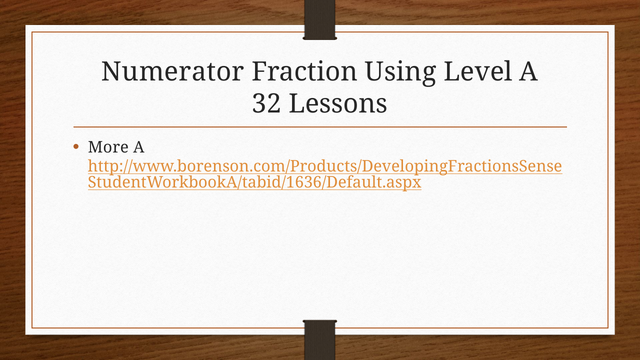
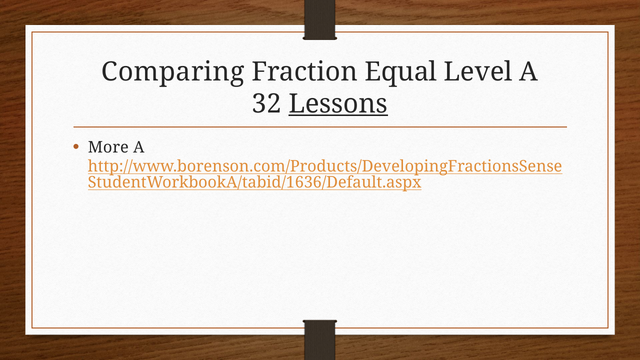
Numerator: Numerator -> Comparing (173, 72)
Using: Using -> Equal (401, 72)
Lessons underline: none -> present (338, 104)
